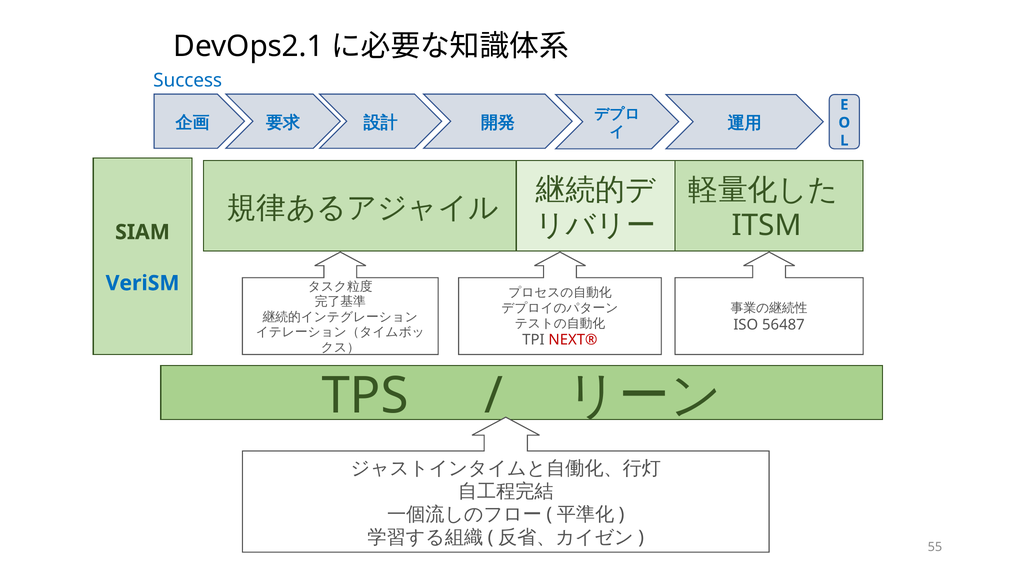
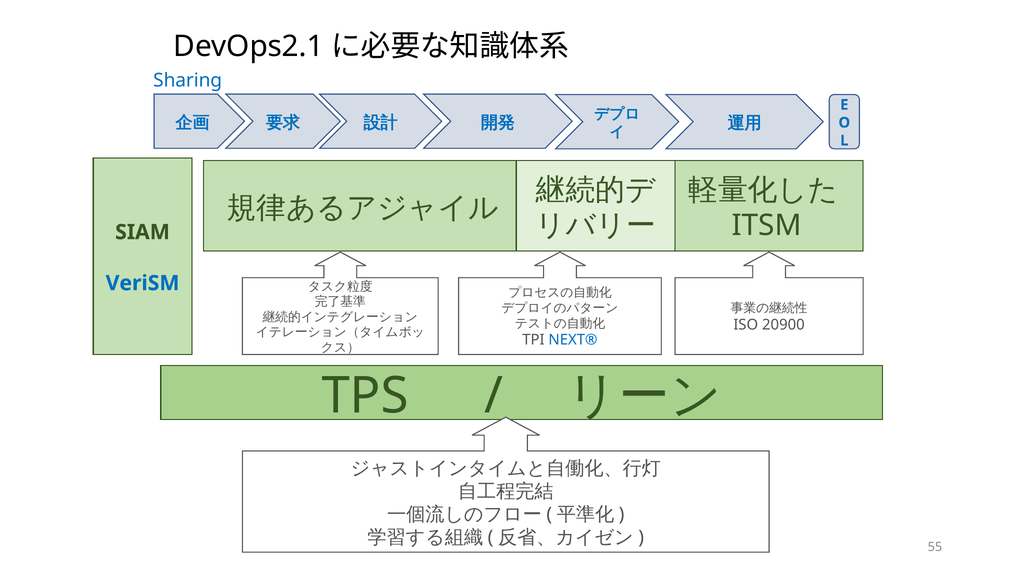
Success: Success -> Sharing (188, 81)
56487: 56487 -> 20900 (783, 325)
NEXT® colour: red -> blue (573, 340)
